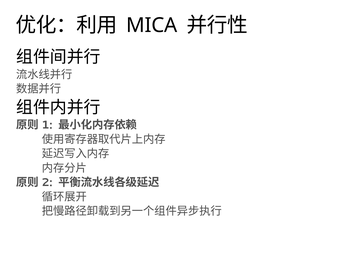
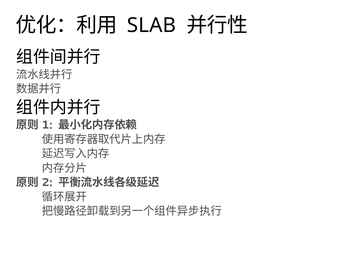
MICA: MICA -> SLAB (151, 25)
